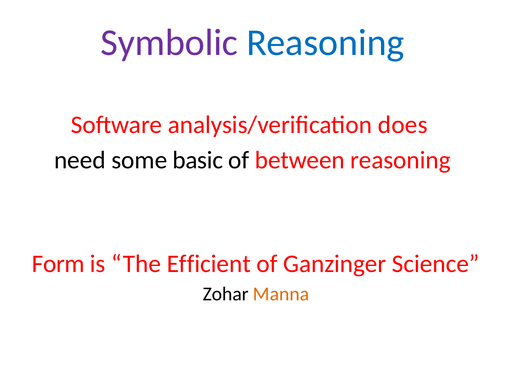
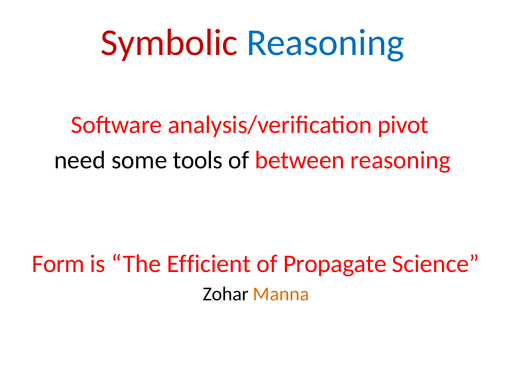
Symbolic colour: purple -> red (169, 43)
does: does -> pivot (403, 125)
basic: basic -> tools (198, 160)
Ganzinger: Ganzinger -> Propagate (335, 264)
